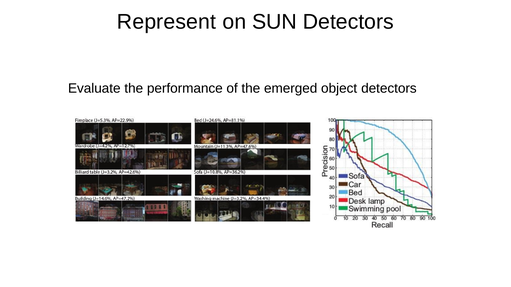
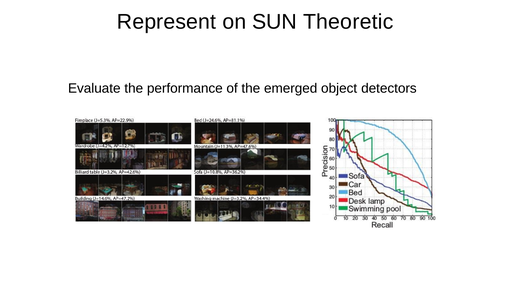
SUN Detectors: Detectors -> Theoretic (348, 22)
